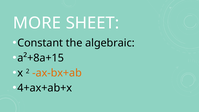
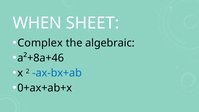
MORE: MORE -> WHEN (37, 23)
Constant: Constant -> Complex (40, 43)
a²+8a+15: a²+8a+15 -> a²+8a+46 (41, 58)
ax-bx+ab colour: orange -> blue (57, 73)
4+ax+ab+x: 4+ax+ab+x -> 0+ax+ab+x (45, 88)
